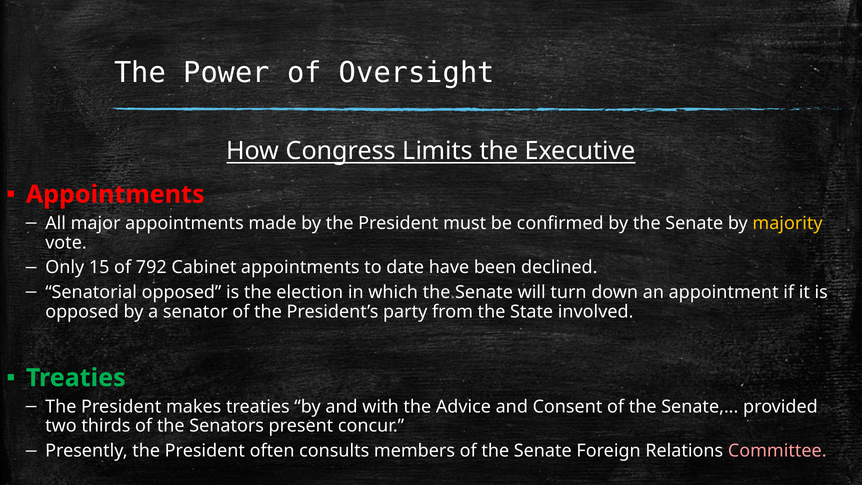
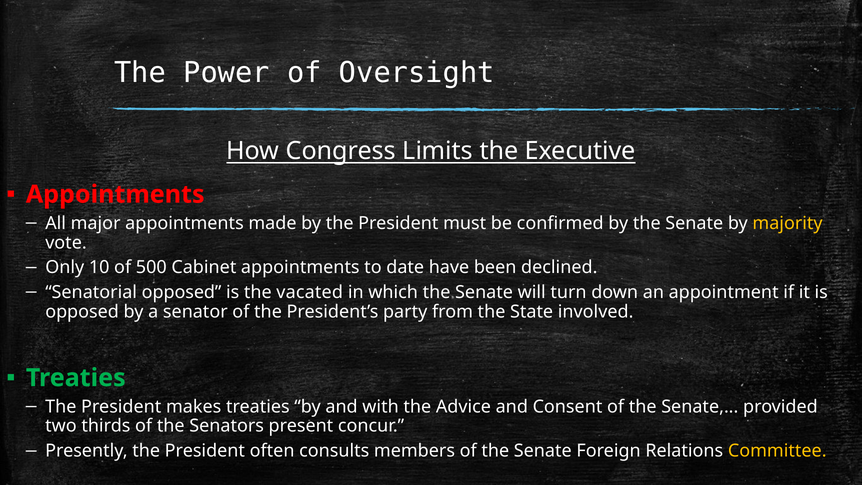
15: 15 -> 10 (99, 267)
792: 792 -> 500 (151, 267)
election: election -> vacated (310, 292)
Committee colour: pink -> yellow (777, 451)
